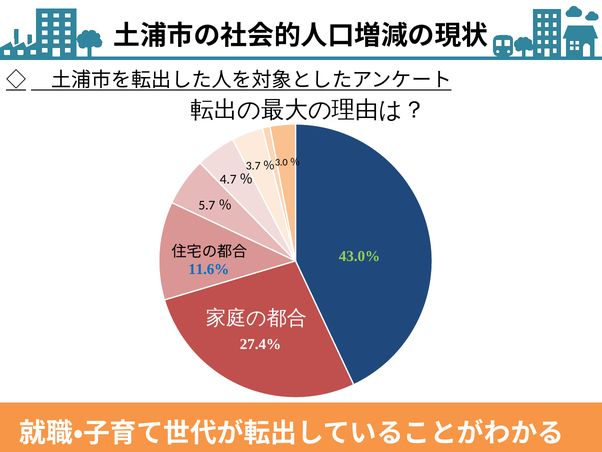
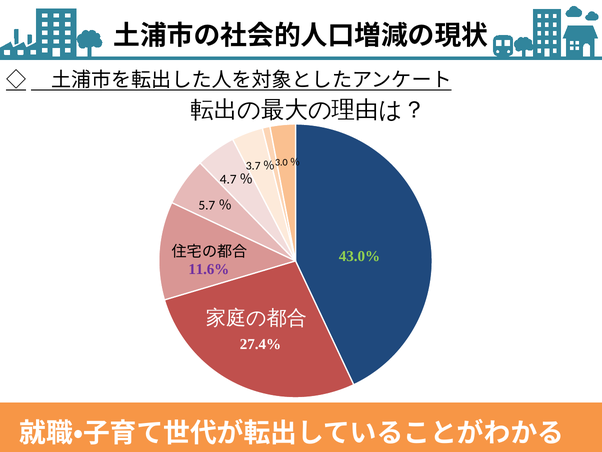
11.6% colour: blue -> purple (209, 269)
